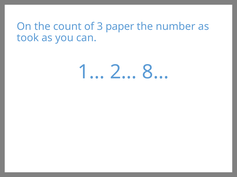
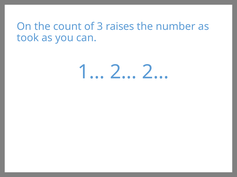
paper: paper -> raises (120, 27)
2… 8…: 8… -> 2… (155, 72)
